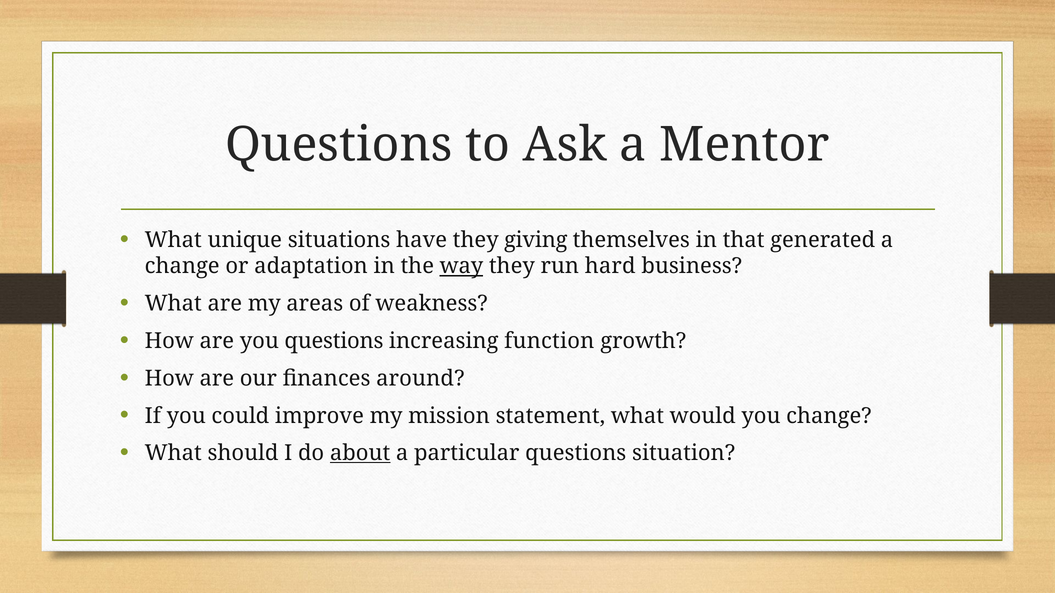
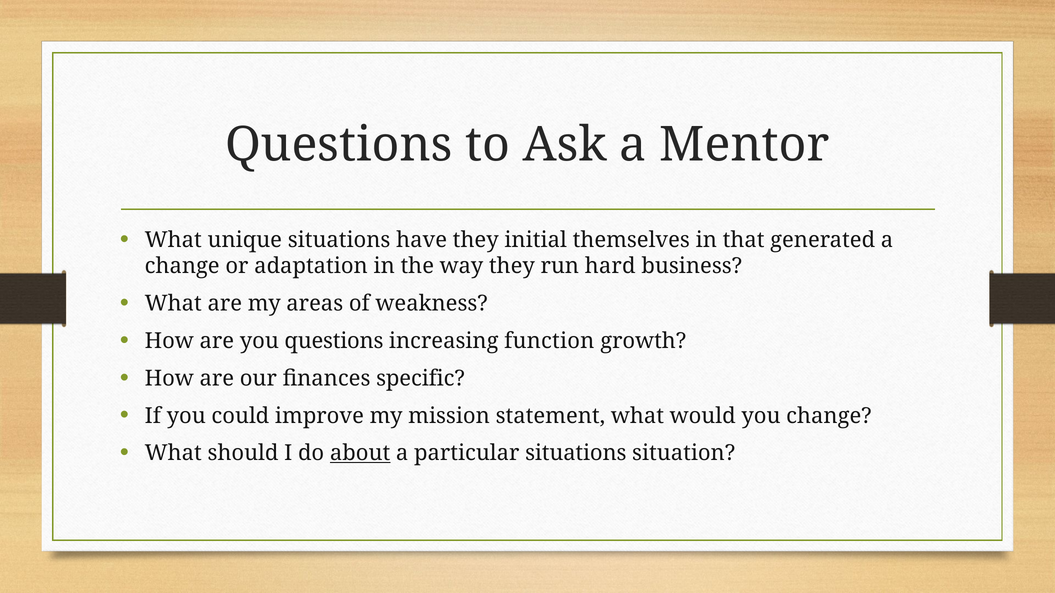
giving: giving -> initial (536, 240)
way underline: present -> none (461, 266)
around: around -> specific (420, 379)
particular questions: questions -> situations (576, 453)
